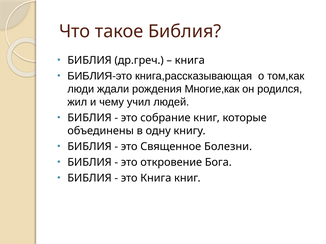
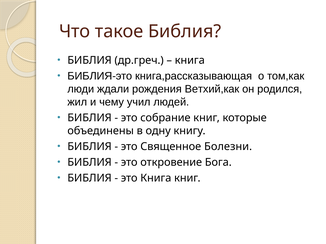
Многие,как: Многие,как -> Ветхий,как (212, 89)
